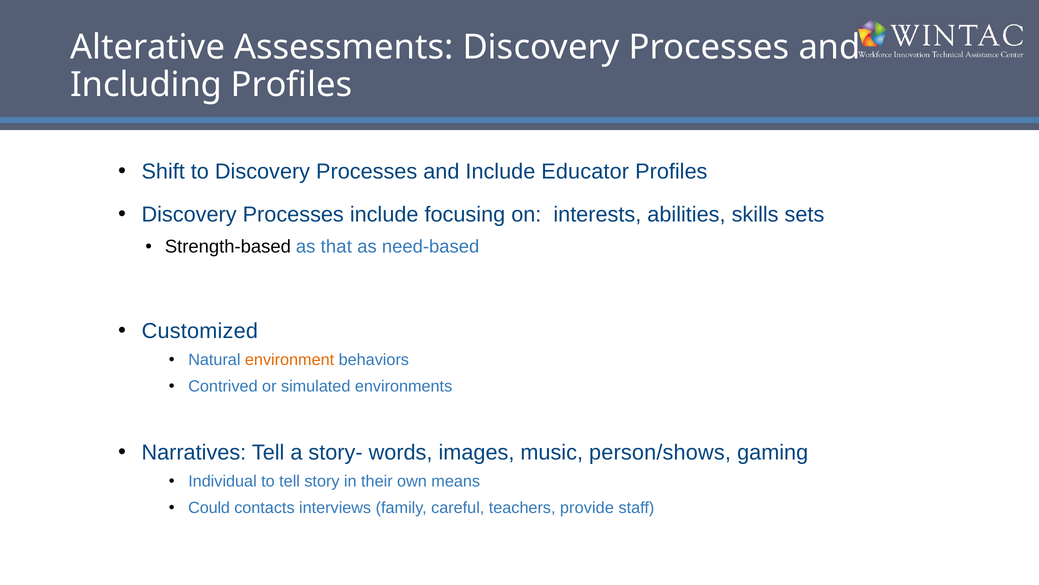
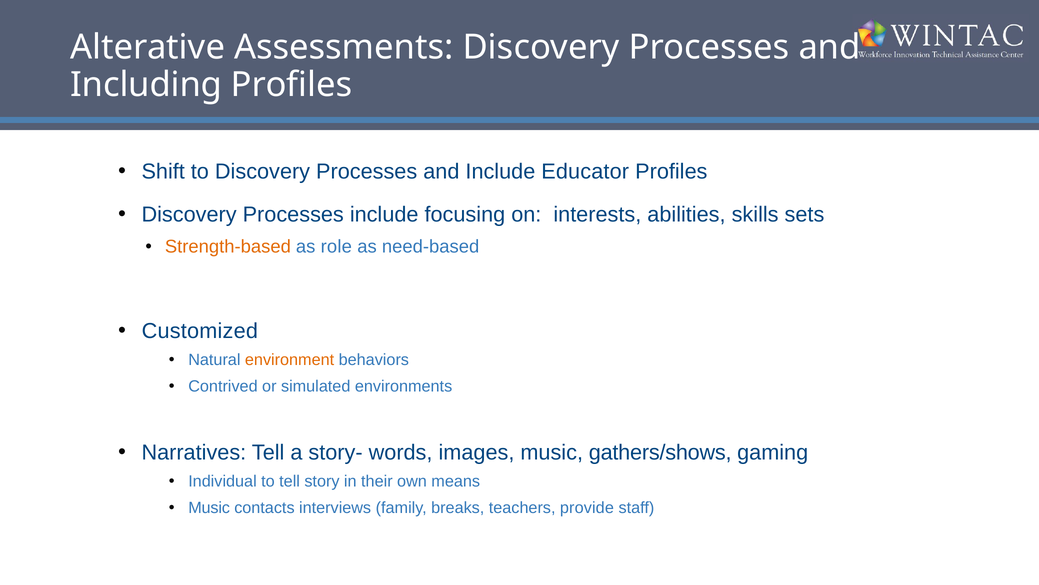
Strength-based colour: black -> orange (228, 247)
that: that -> role (336, 247)
person/shows: person/shows -> gathers/shows (660, 452)
Could: Could -> Music (209, 507)
careful: careful -> breaks (458, 507)
